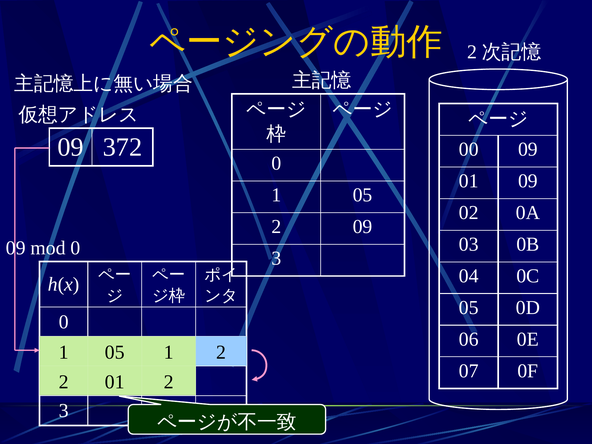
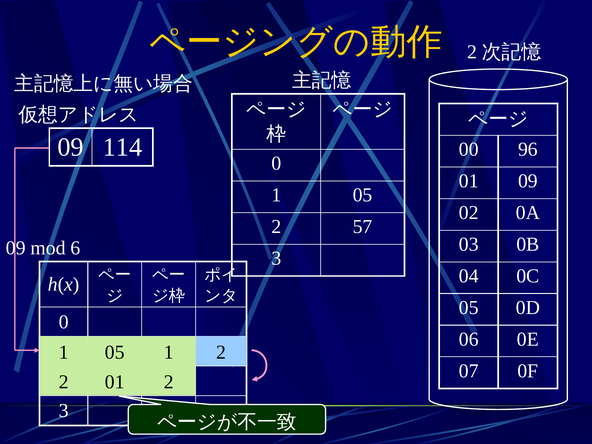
372: 372 -> 114 (122, 147)
00 09: 09 -> 96 (528, 149)
2 09: 09 -> 57 (363, 227)
mod 0: 0 -> 6 (75, 248)
